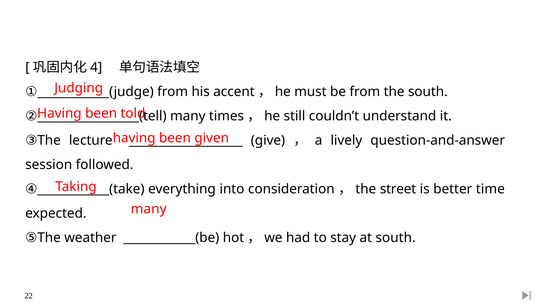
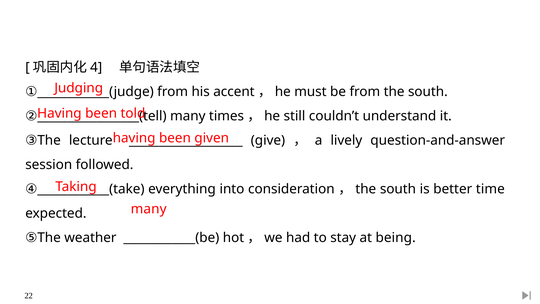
street: street -> south (398, 189)
at south: south -> being (396, 238)
